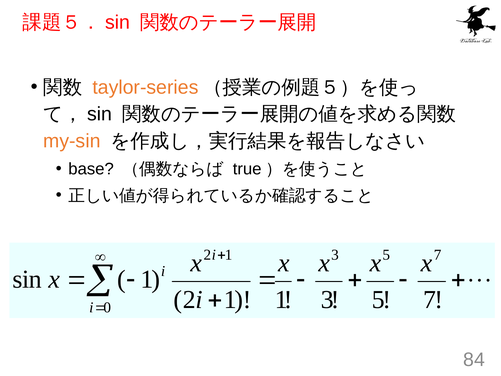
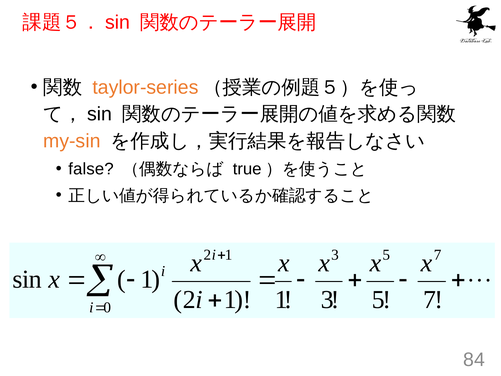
base: base -> false (91, 169)
